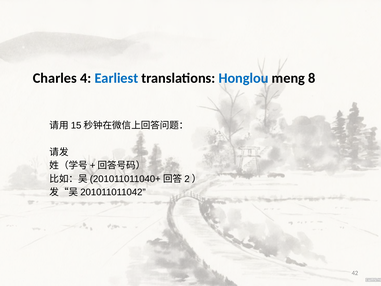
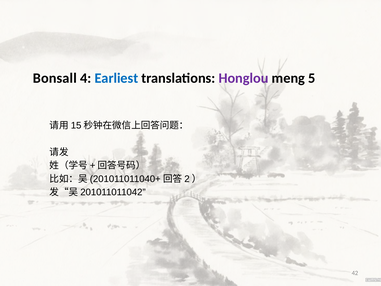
Charles: Charles -> Bonsall (55, 78)
Honglou colour: blue -> purple (244, 78)
8: 8 -> 5 (312, 78)
